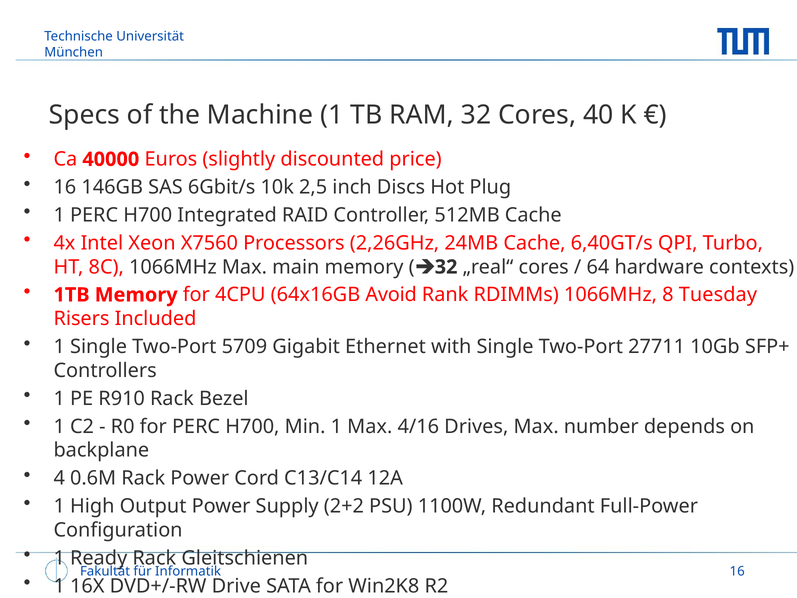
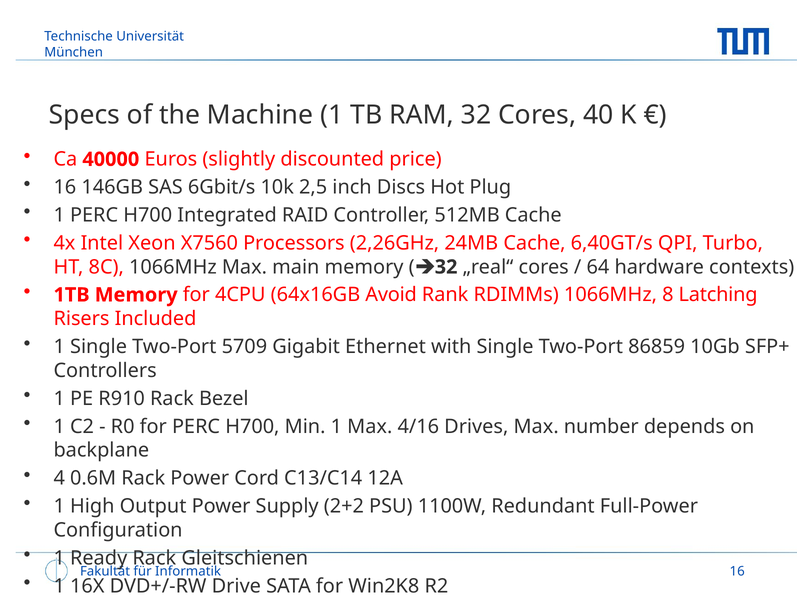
Tuesday: Tuesday -> Latching (718, 295)
27711: 27711 -> 86859 (657, 347)
